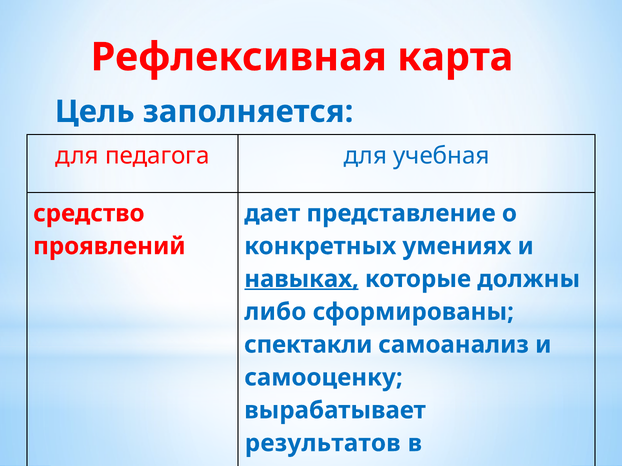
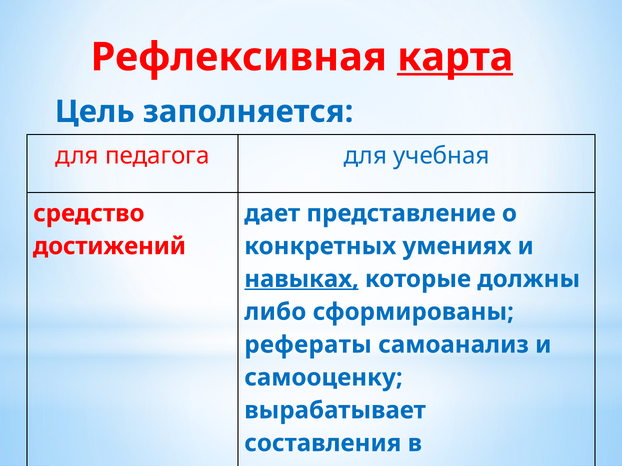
карта underline: none -> present (455, 57)
проявлений: проявлений -> достижений (109, 246)
спектакли: спектакли -> рефераты (308, 345)
результатов: результатов -> составления (323, 444)
